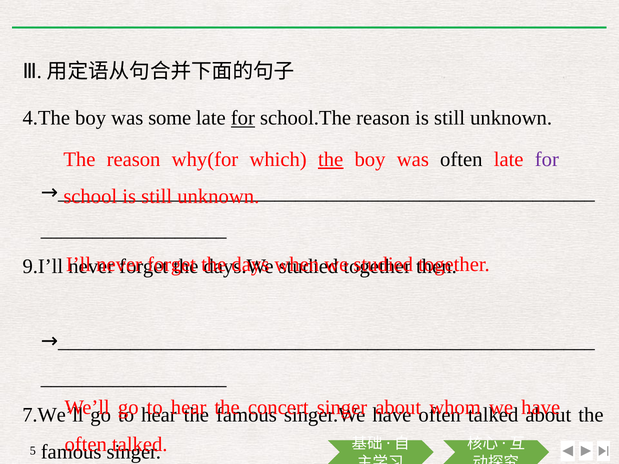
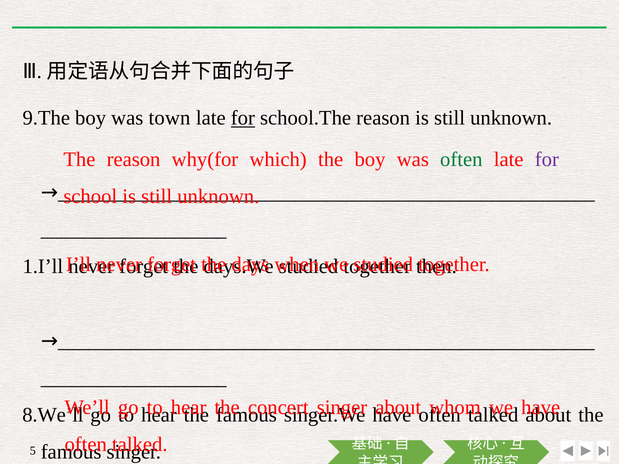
4.The: 4.The -> 9.The (46, 118)
some: some -> town (170, 118)
the underline: present -> none (331, 159)
often colour: black -> green (461, 159)
9.I’ll: 9.I’ll -> 1.I’ll (43, 267)
7.We’ll: 7.We’ll -> 8.We’ll (53, 415)
